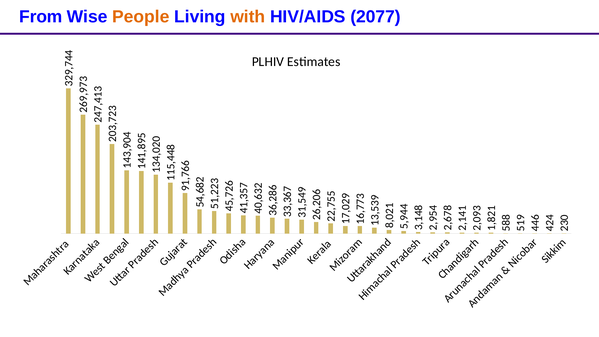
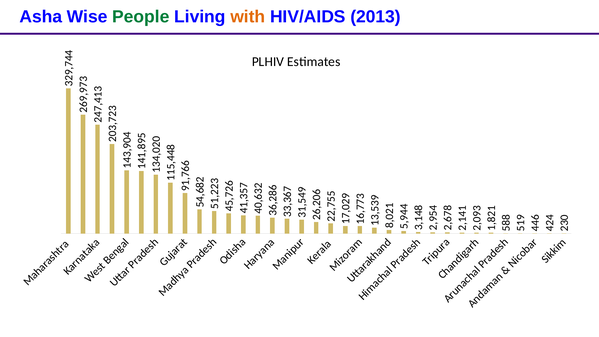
From: From -> Asha (41, 17)
People colour: orange -> green (141, 17)
2077: 2077 -> 2013 (376, 17)
